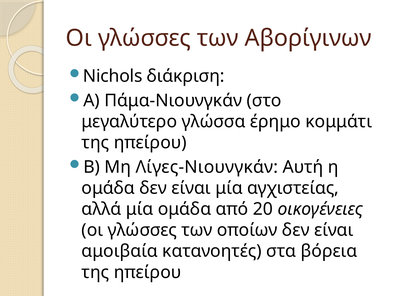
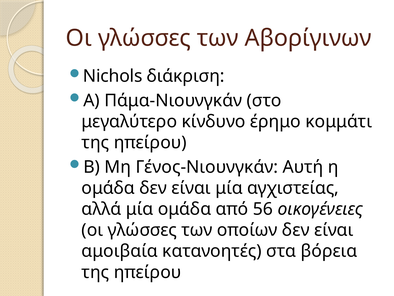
γλώσσα: γλώσσα -> κίνδυνο (214, 121)
Λίγες-Νιουνγκάν: Λίγες-Νιουνγκάν -> Γένος-Νιουνγκάν (207, 167)
20: 20 -> 56 (263, 209)
